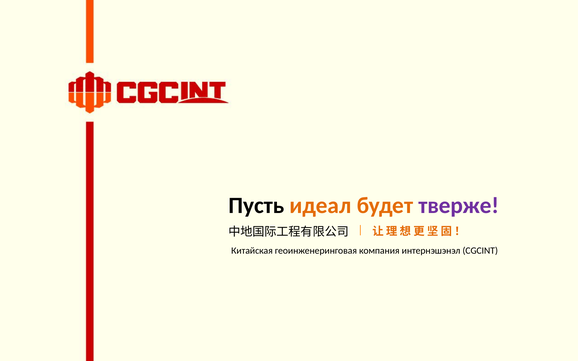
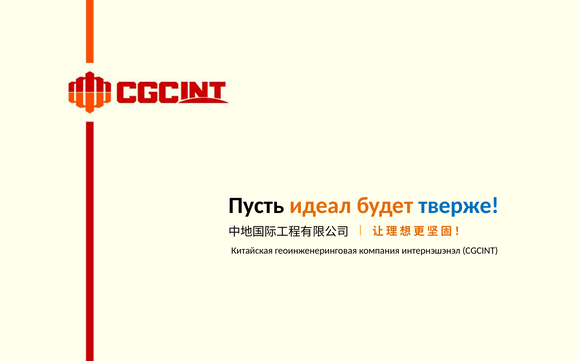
тверже colour: purple -> blue (459, 206)
